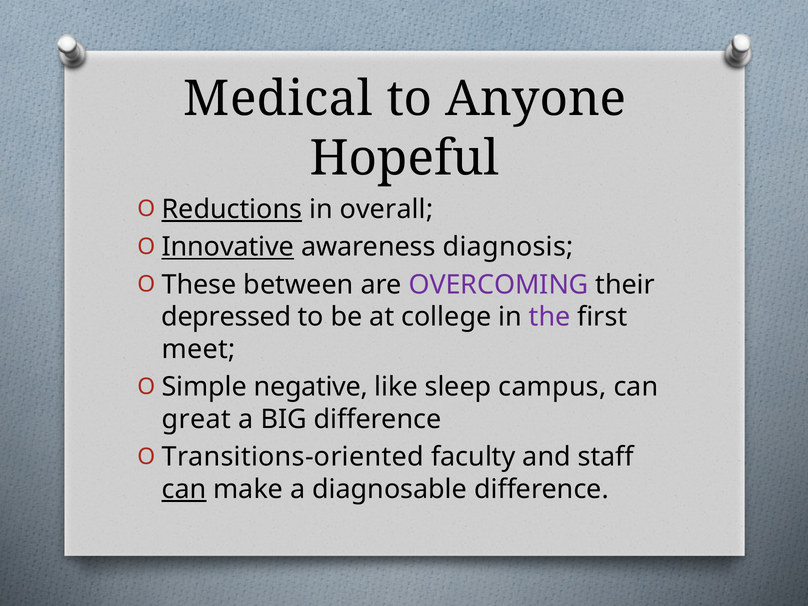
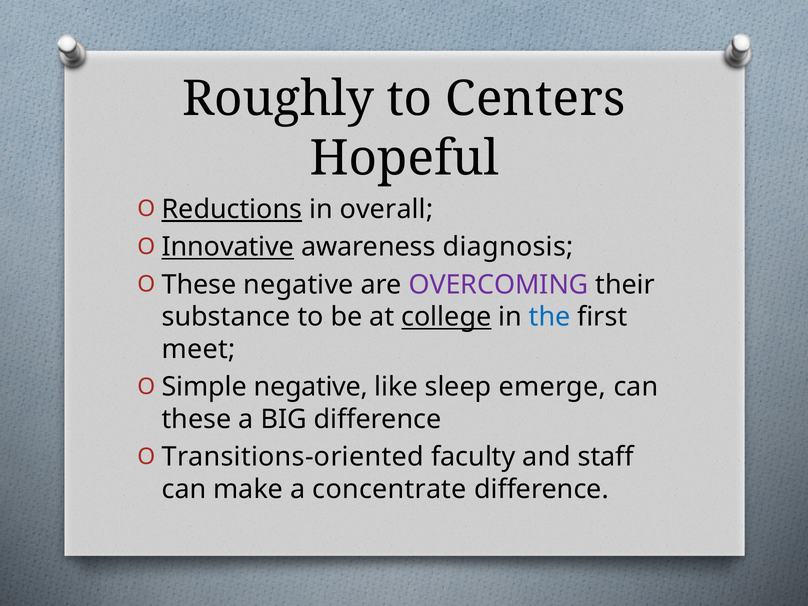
Medical: Medical -> Roughly (278, 99)
Anyone: Anyone -> Centers (536, 99)
These between: between -> negative (298, 285)
depressed: depressed -> substance (226, 317)
college underline: none -> present (446, 317)
the colour: purple -> blue (550, 317)
campus: campus -> emerge (552, 387)
great: great -> these (197, 419)
can underline: present -> none (184, 489)
diagnosable: diagnosable -> concentrate (389, 489)
